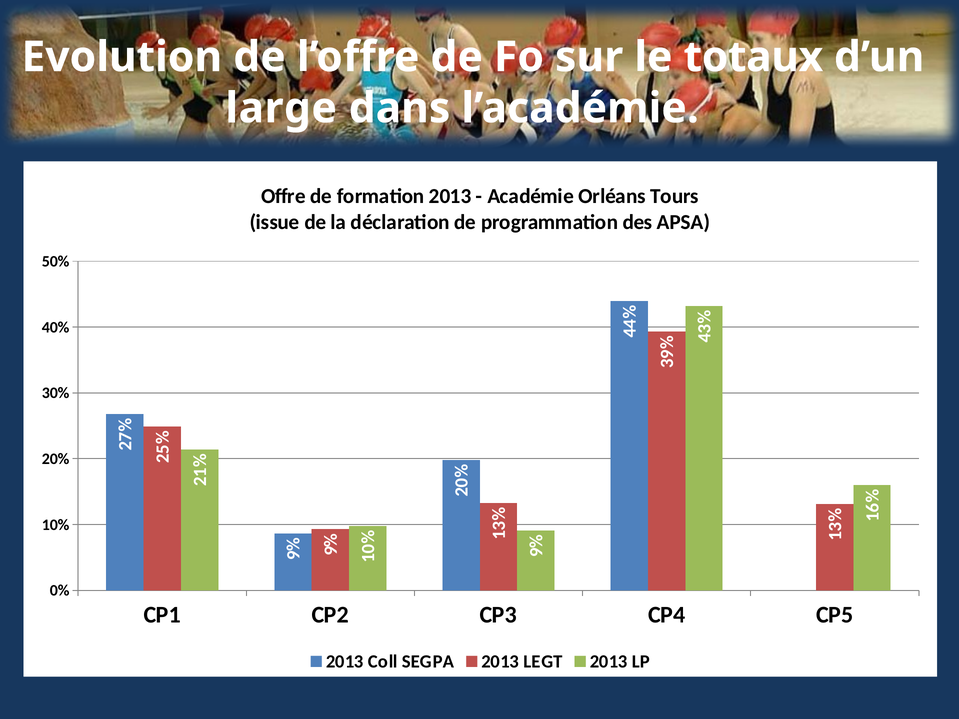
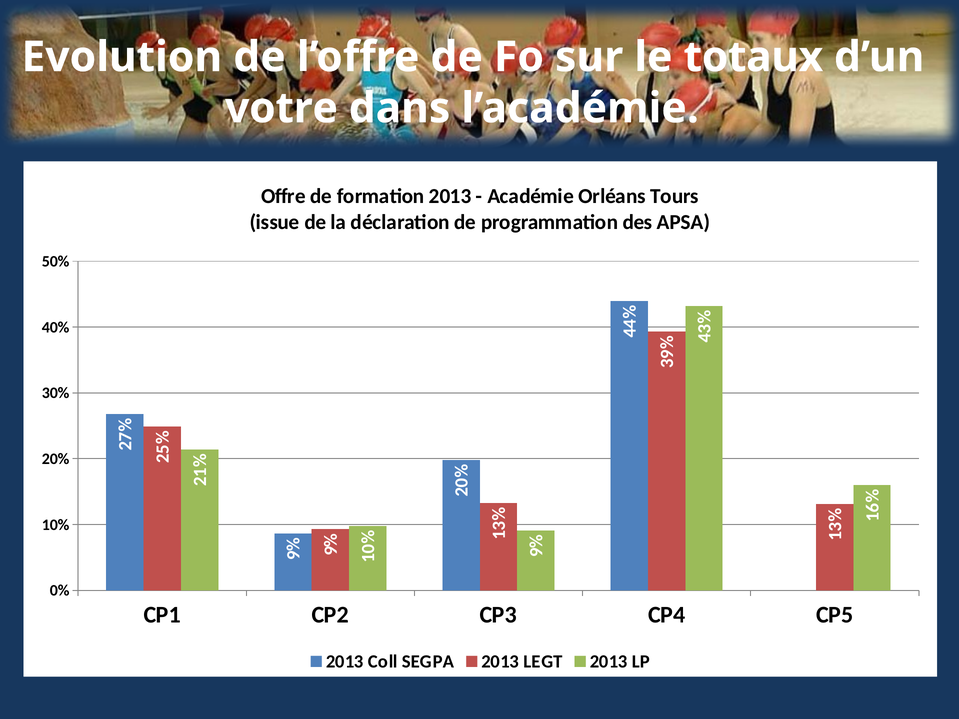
large: large -> votre (281, 108)
